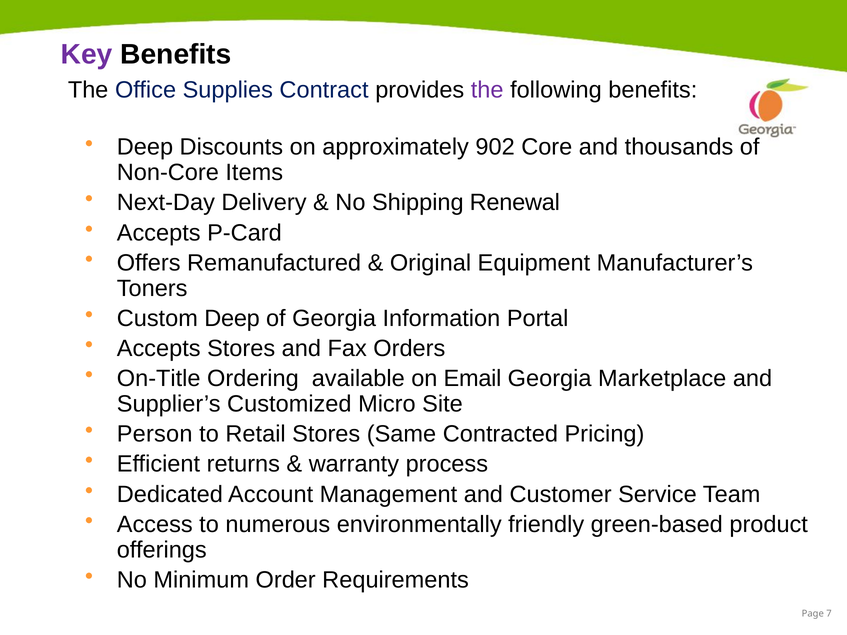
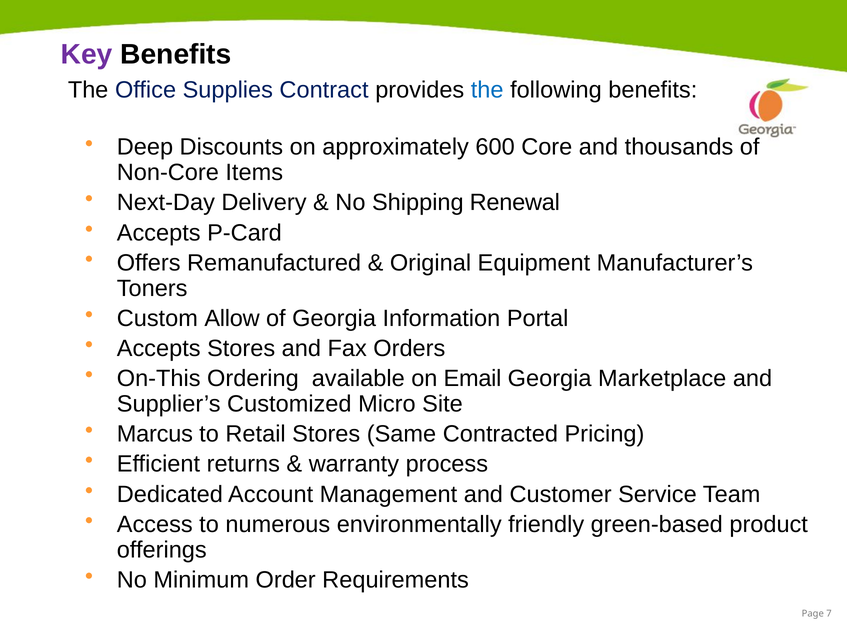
the colour: purple -> blue (487, 90)
902: 902 -> 600 (495, 147)
Custom Deep: Deep -> Allow (232, 318)
On-Title: On-Title -> On-This (159, 379)
Person: Person -> Marcus (155, 434)
